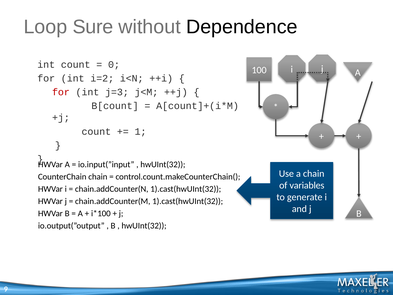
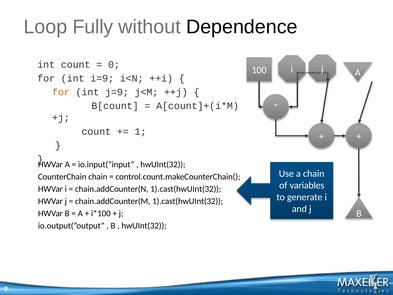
Sure: Sure -> Fully (93, 27)
i=2: i=2 -> i=9 (102, 78)
for colour: red -> orange (61, 92)
j=3: j=3 -> j=9 (117, 92)
